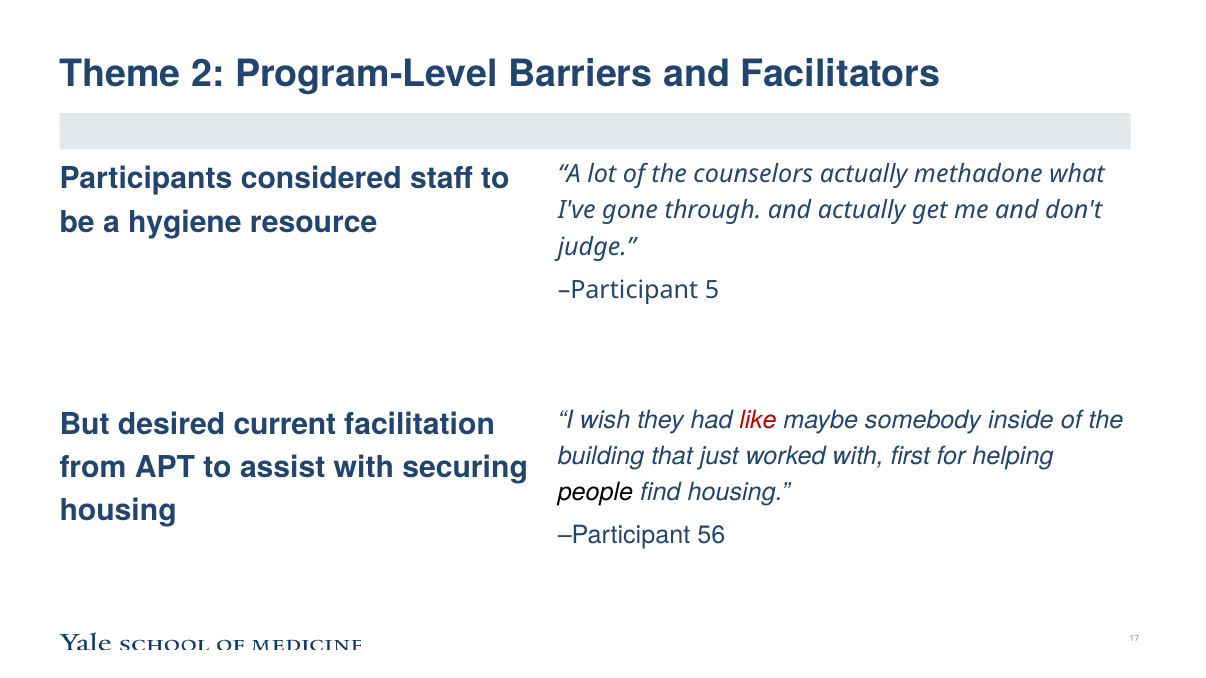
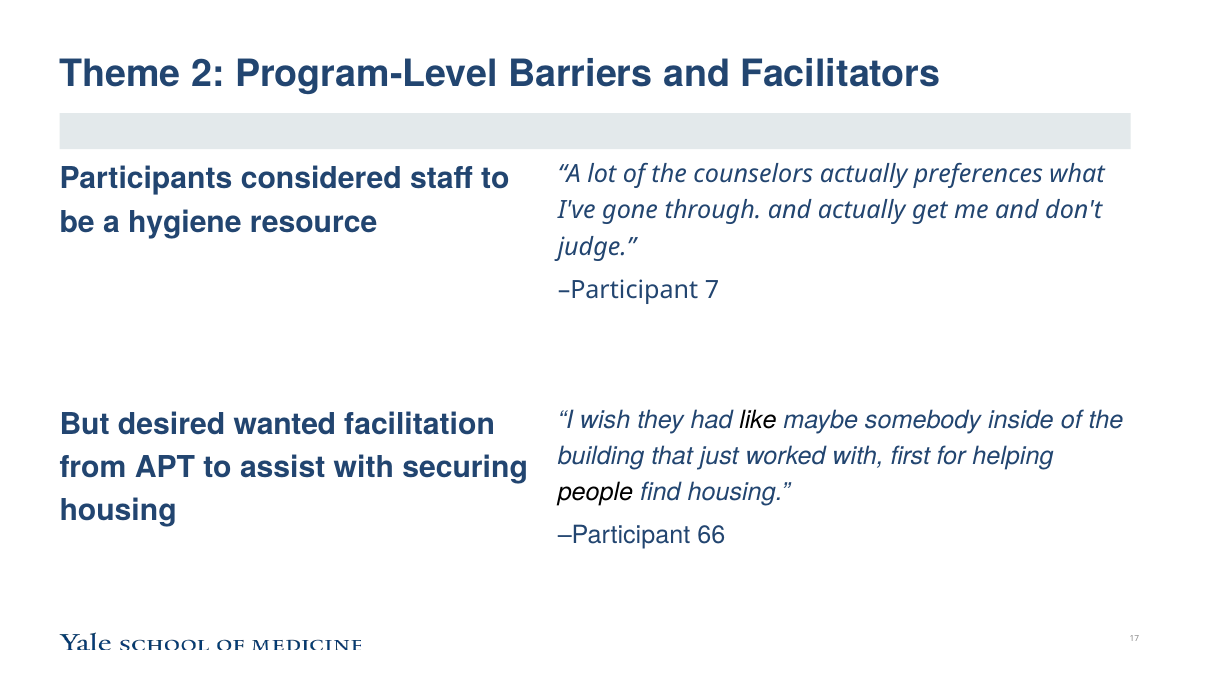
methadone: methadone -> preferences (978, 175)
5: 5 -> 7 (712, 290)
like colour: red -> black (758, 420)
current: current -> wanted (285, 424)
56: 56 -> 66 (711, 536)
